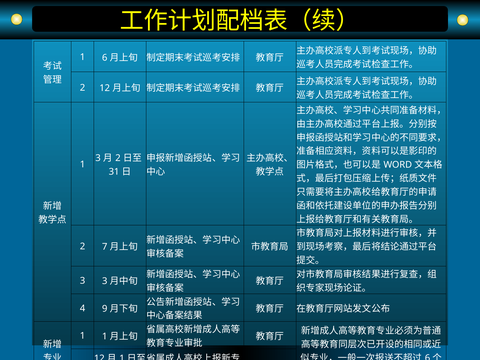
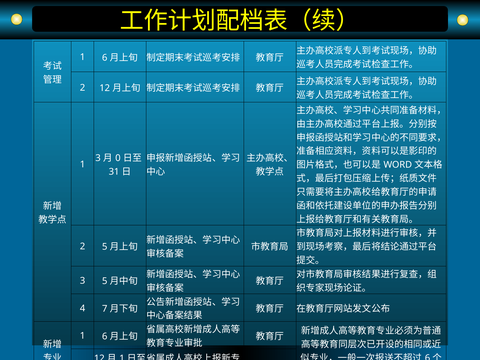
2: 2 -> 0 (118, 158)
2 7: 7 -> 5 (105, 247)
3 3: 3 -> 5 (105, 281)
9: 9 -> 7 (105, 309)
1: 1 -> 6 (105, 336)
